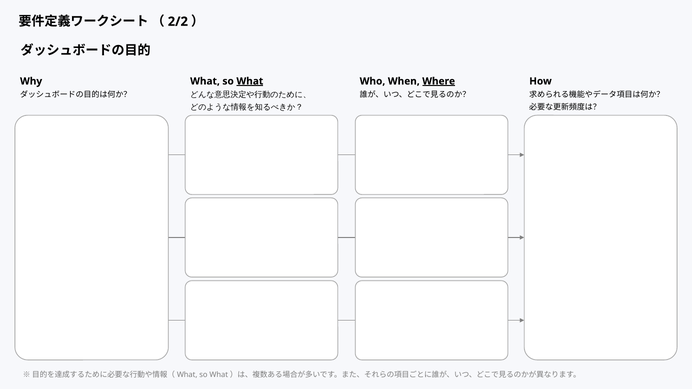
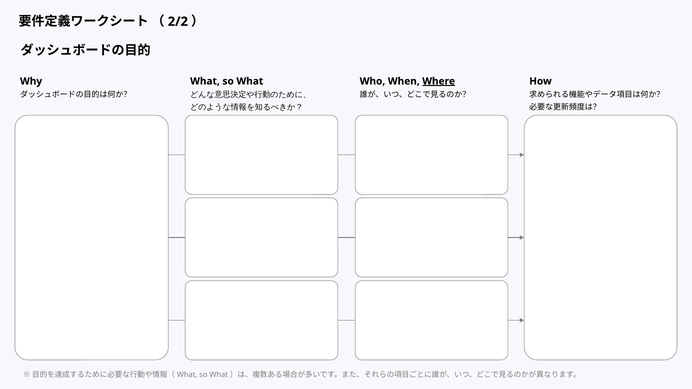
What underline: present -> none (250, 81)
